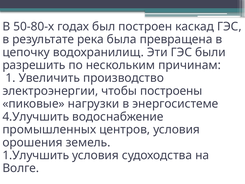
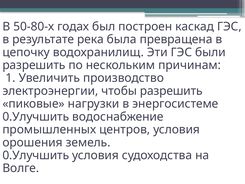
чтобы построены: построены -> разрешить (171, 91)
4.Улучшить: 4.Улучшить -> 0.Улучшить (36, 117)
1.Улучшить: 1.Улучшить -> 0.Улучшить (36, 155)
